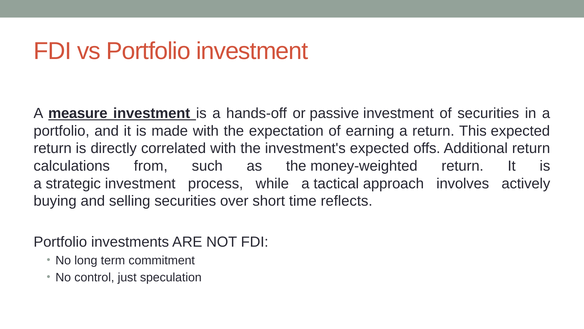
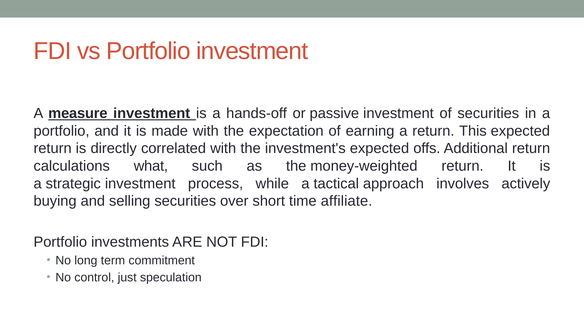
from: from -> what (151, 166)
reflects: reflects -> affiliate (347, 201)
